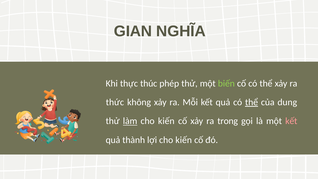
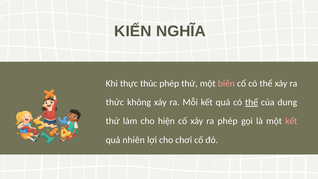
GIAN: GIAN -> KIẾN (133, 31)
biến colour: light green -> pink (226, 83)
làm underline: present -> none (130, 121)
kiến: kiến -> hiện (166, 121)
ra trong: trong -> phép (228, 121)
thành: thành -> nhiên (134, 140)
lợi cho kiến: kiến -> chơi (184, 140)
